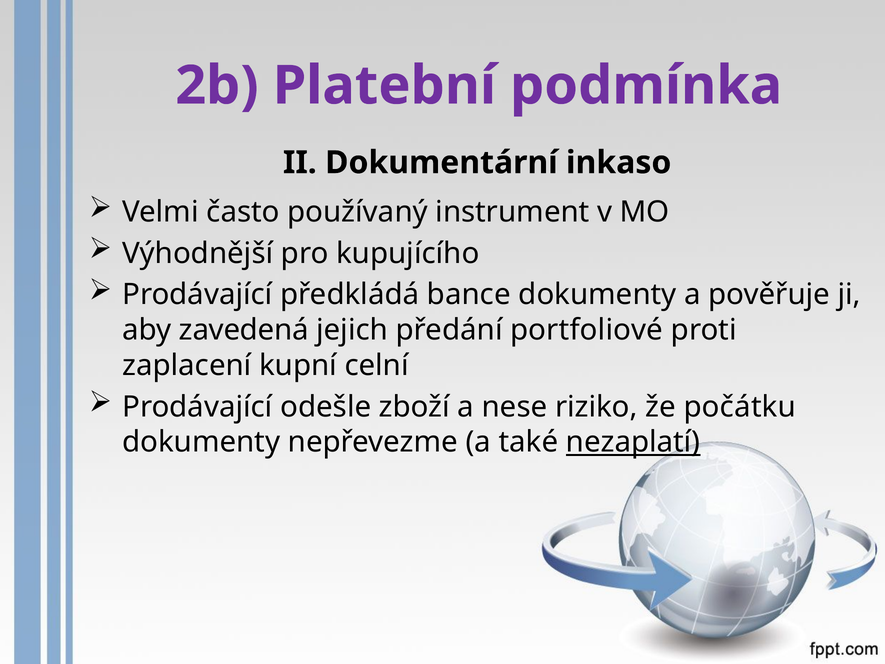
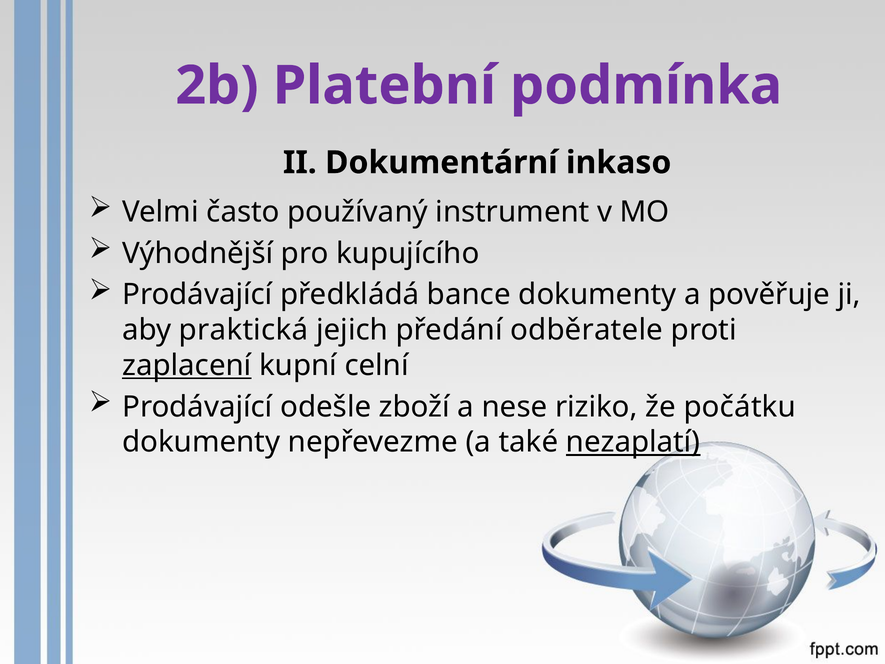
zavedená: zavedená -> praktická (244, 330)
portfoliové: portfoliové -> odběratele (587, 330)
zaplacení underline: none -> present (187, 365)
